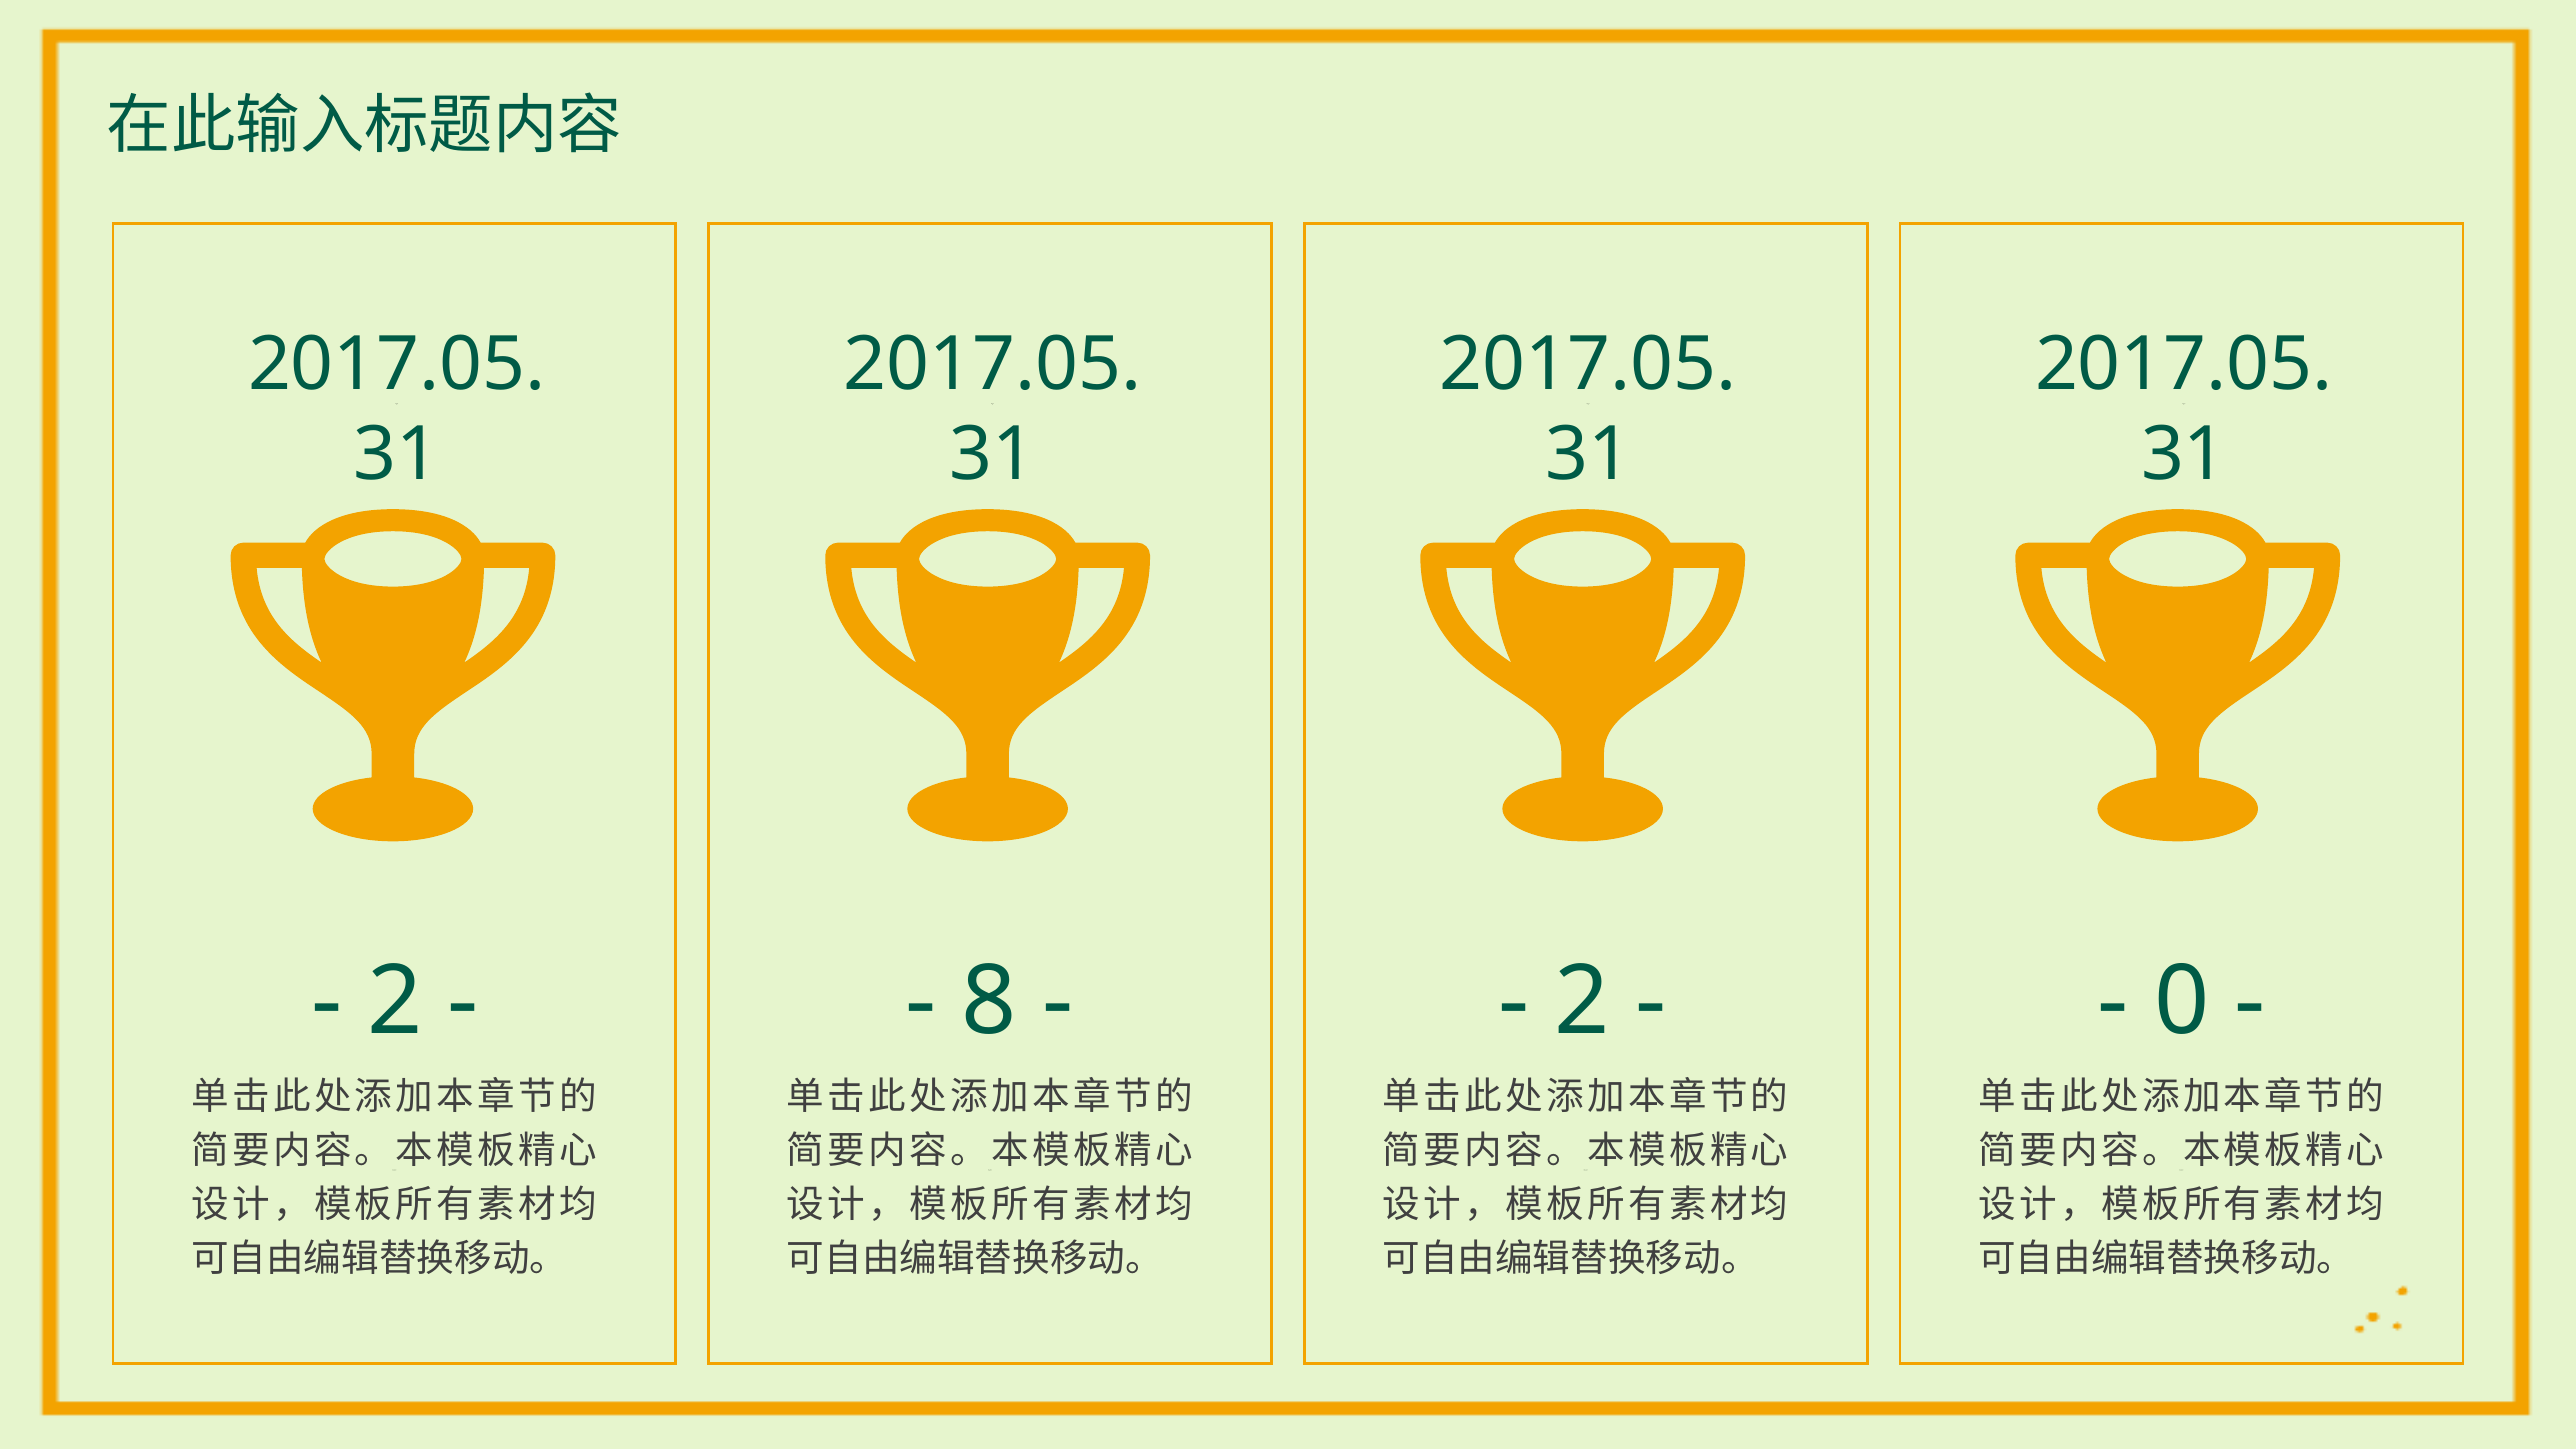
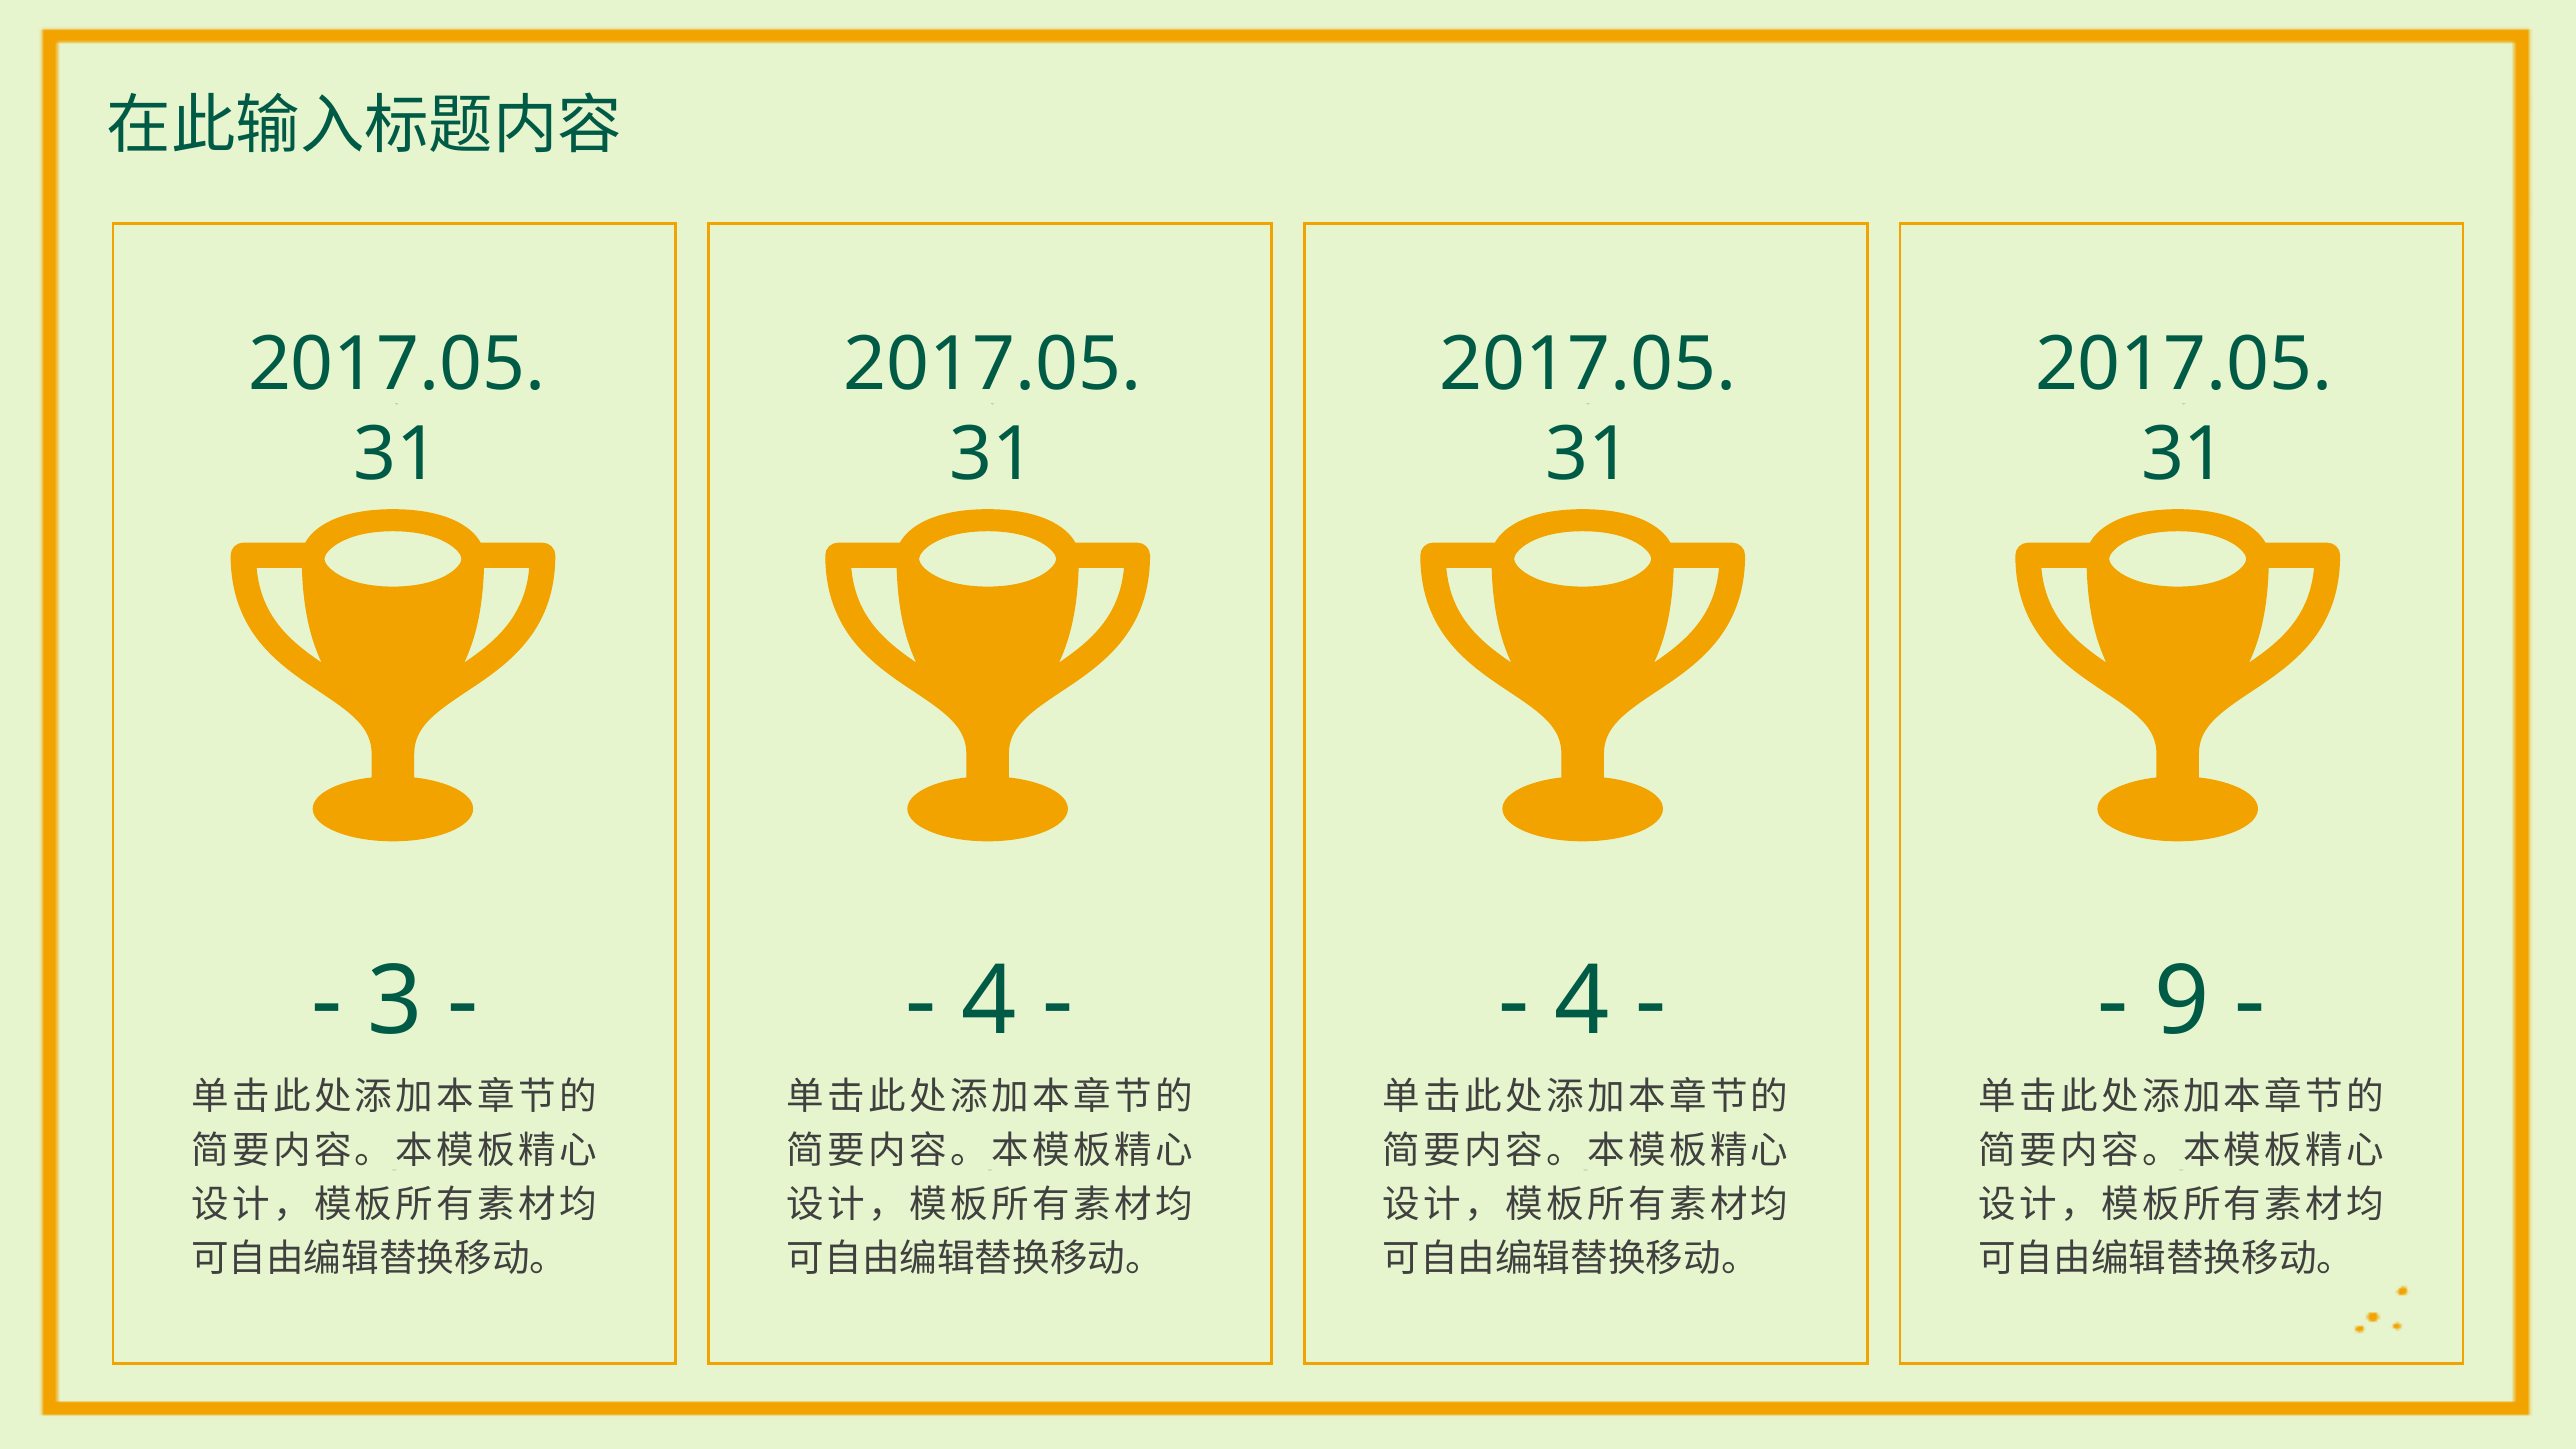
2: 2 -> 3 (395, 1001)
8: 8 -> 4 (989, 1001)
2: 2 -> 4 (1582, 1001)
0: 0 -> 9 (2182, 1001)
